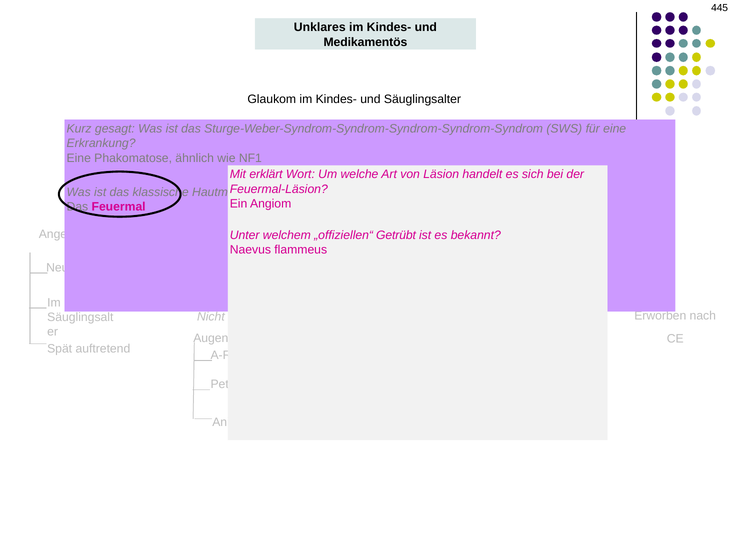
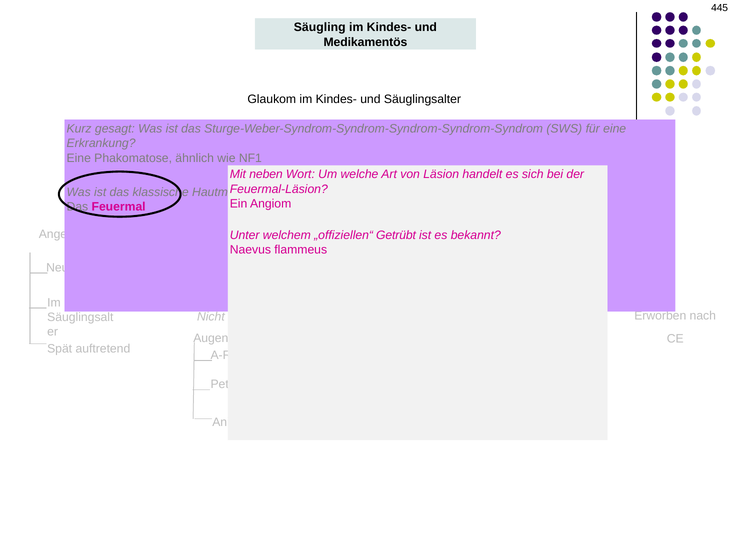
Unklares: Unklares -> Säugling (320, 27)
erklärt: erklärt -> neben (266, 175)
